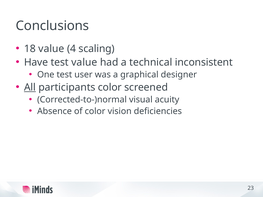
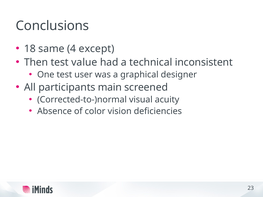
18 value: value -> same (51, 49)
scaling: scaling -> except (97, 49)
Have: Have -> Then (36, 62)
All underline: present -> none (30, 87)
participants color: color -> main (110, 87)
